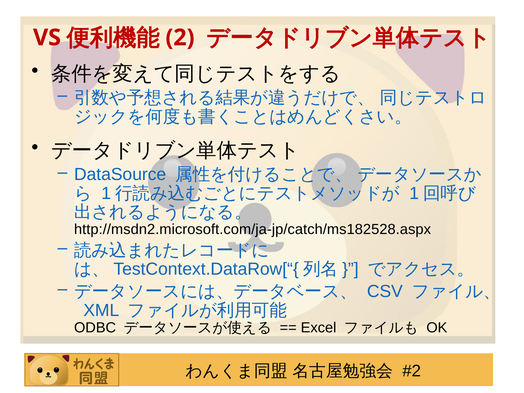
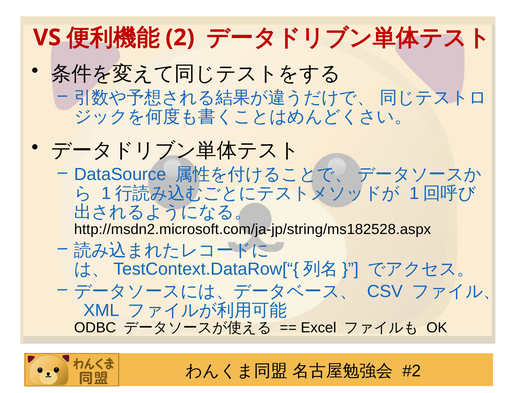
http://msdn2.microsoft.com/ja-jp/catch/ms182528.aspx: http://msdn2.microsoft.com/ja-jp/catch/ms182528.aspx -> http://msdn2.microsoft.com/ja-jp/string/ms182528.aspx (252, 230)
